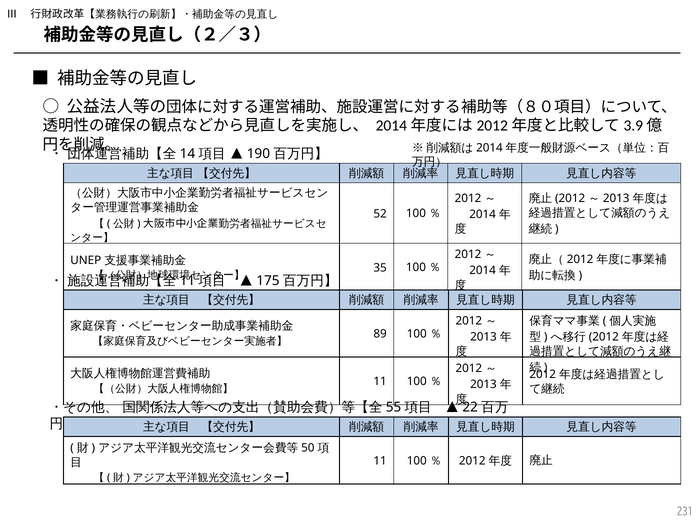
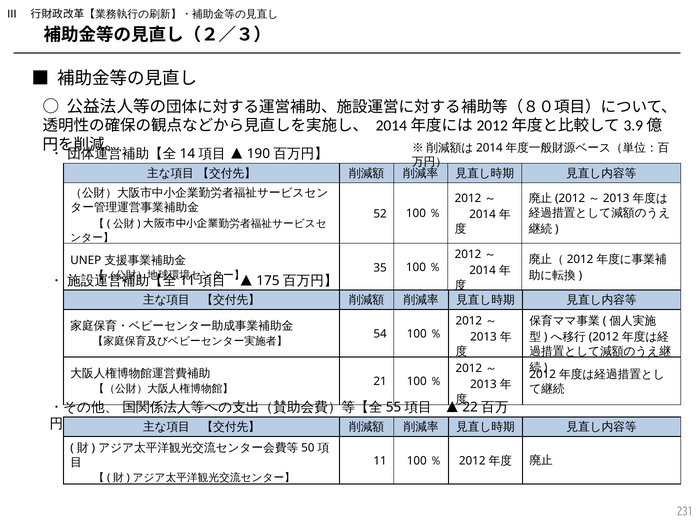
89: 89 -> 54 (380, 334)
11: 11 -> 21 (380, 382)
